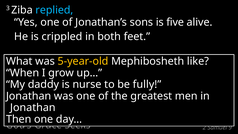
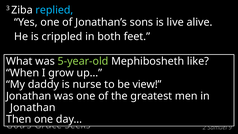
five: five -> live (175, 22)
5-year-old colour: yellow -> light green (83, 61)
fully: fully -> view (147, 84)
